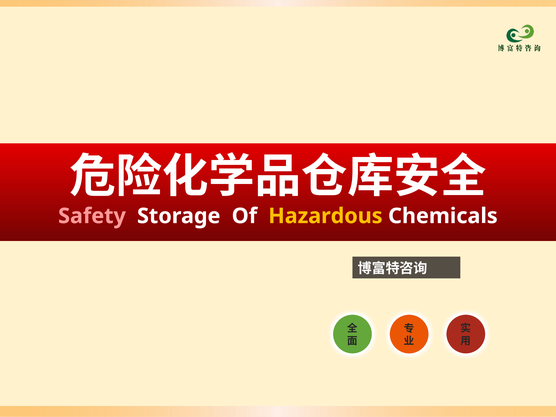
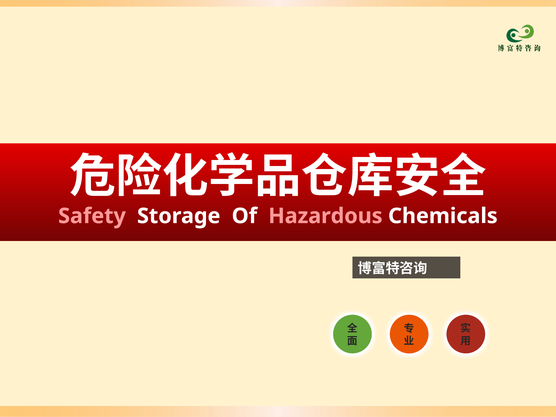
Hazardous colour: yellow -> pink (325, 216)
